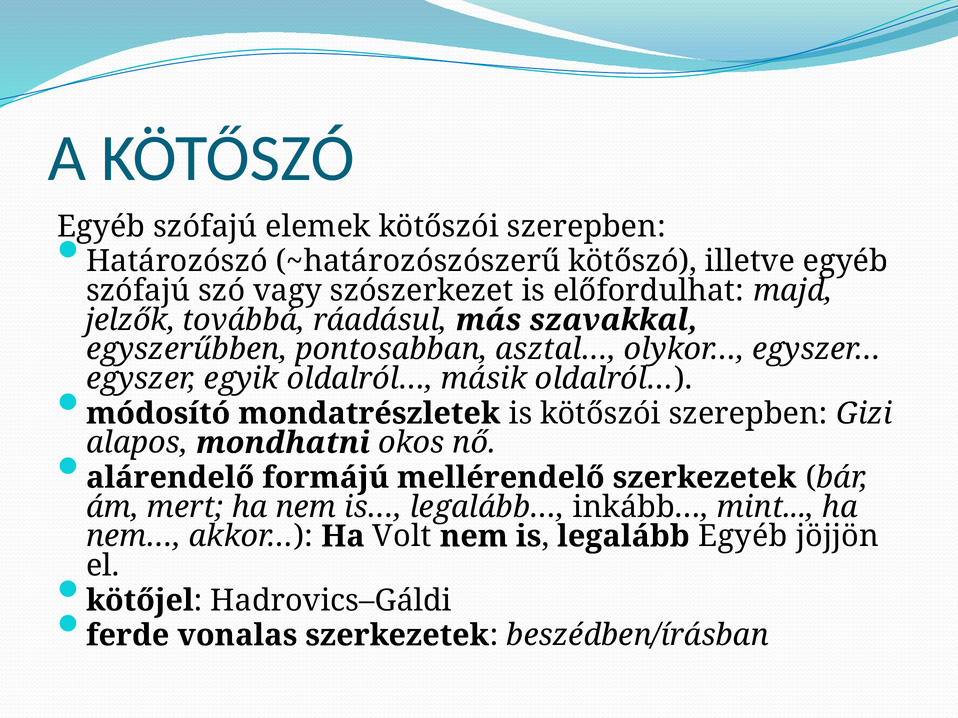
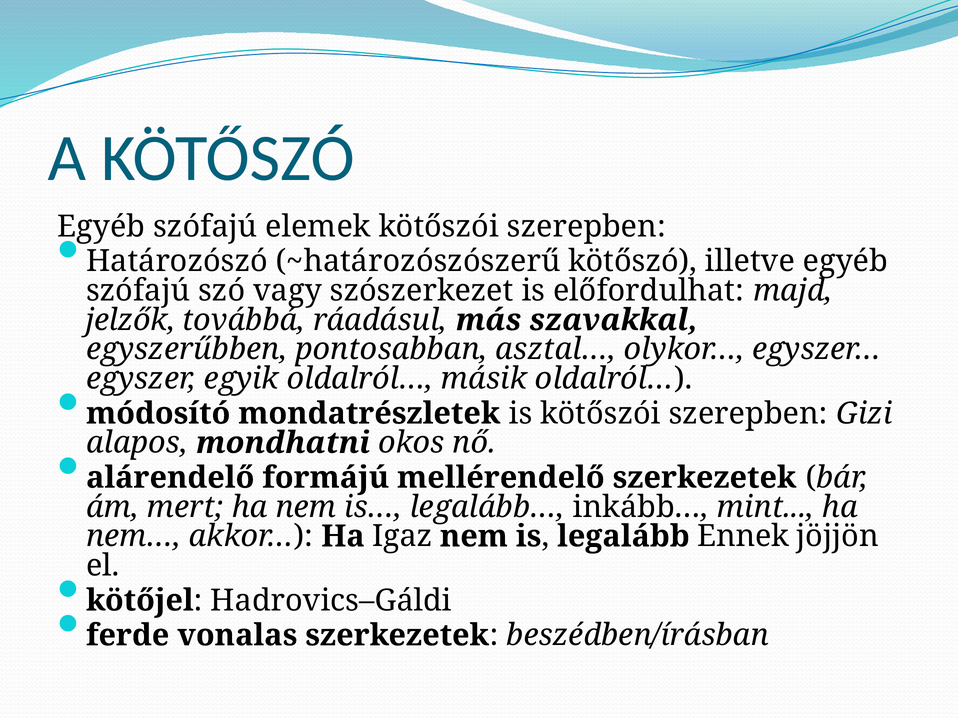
Volt: Volt -> Igaz (402, 537)
legalább Egyéb: Egyéb -> Ennek (743, 537)
